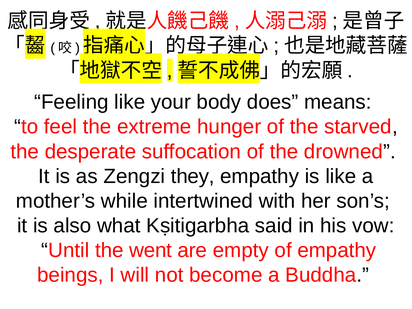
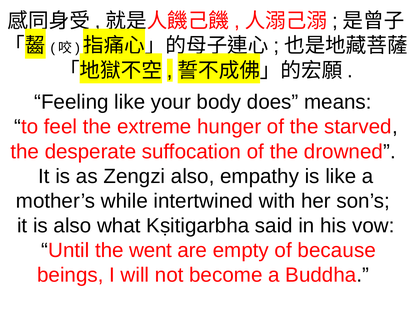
Zengzi they: they -> also (193, 176)
of empathy: empathy -> because (337, 250)
